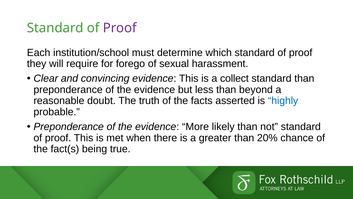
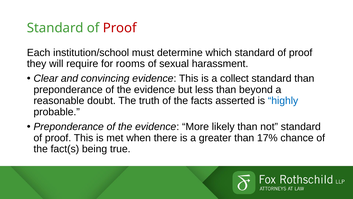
Proof colour: purple -> red (120, 28)
forego: forego -> rooms (130, 64)
20%: 20% -> 17% (267, 138)
